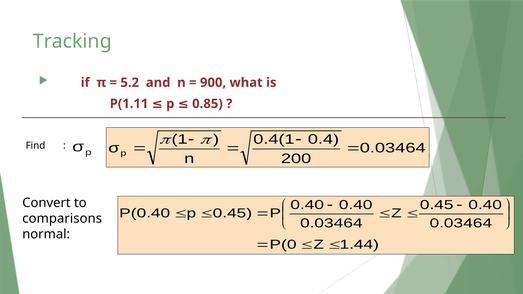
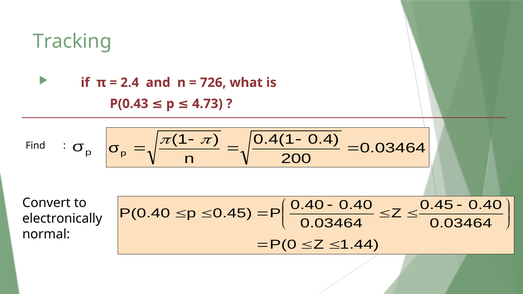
5.2: 5.2 -> 2.4 (130, 83)
900: 900 -> 726 (213, 83)
P(1.11: P(1.11 -> P(0.43 (129, 104)
0.85: 0.85 -> 4.73 (207, 104)
comparisons: comparisons -> electronically (62, 219)
